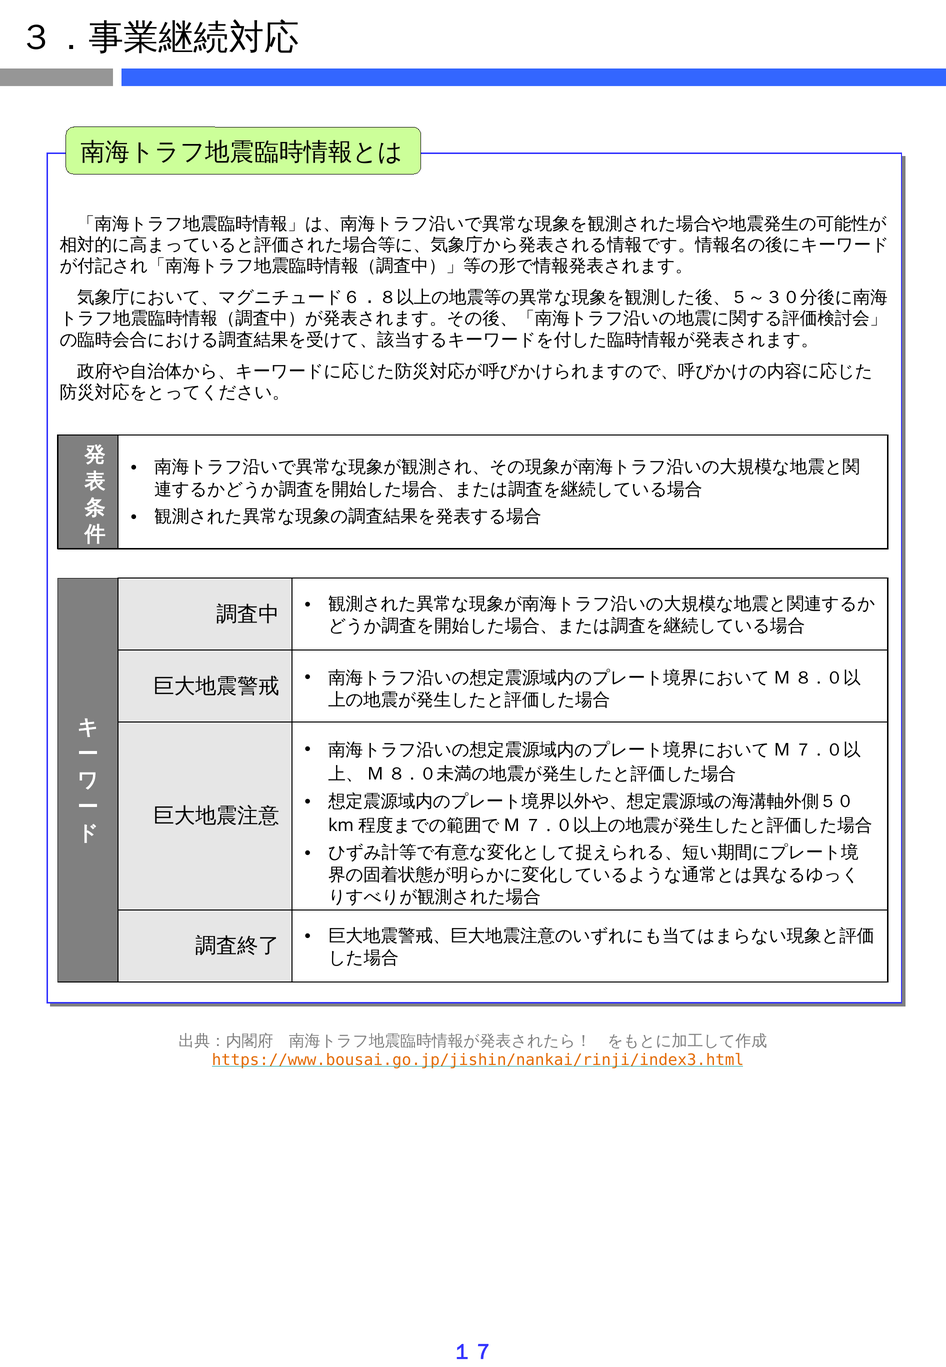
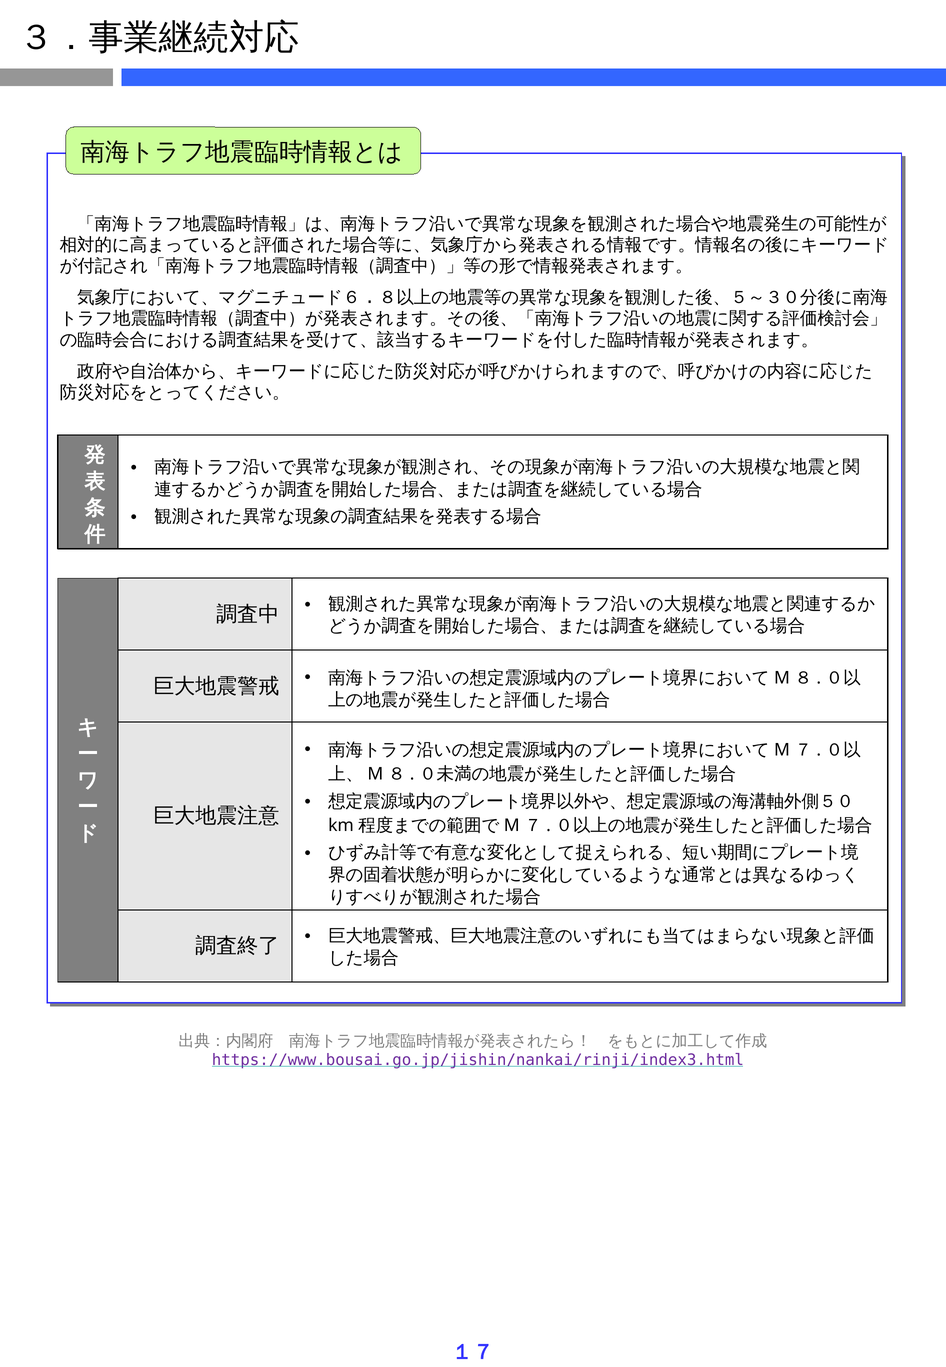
https://www.bousai.go.jp/jishin/nankai/rinji/index3.html colour: orange -> purple (478, 1060)
